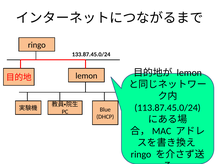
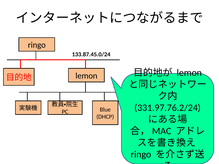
113.87.45.0/24: 113.87.45.0/24 -> 331.97.76.2/24 (168, 108)
